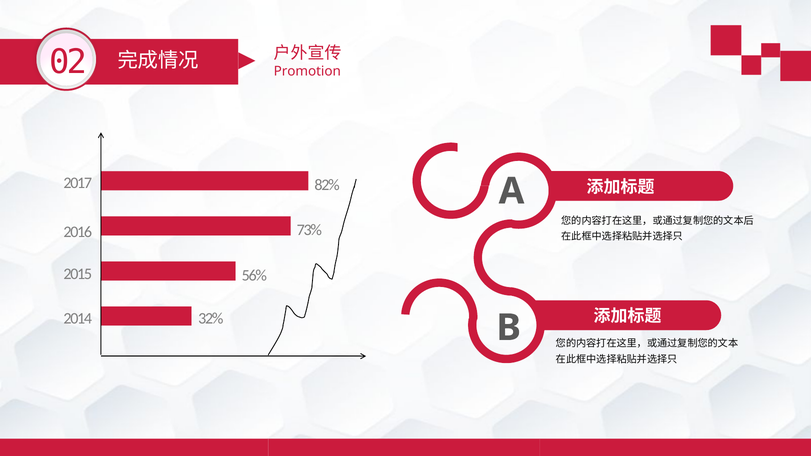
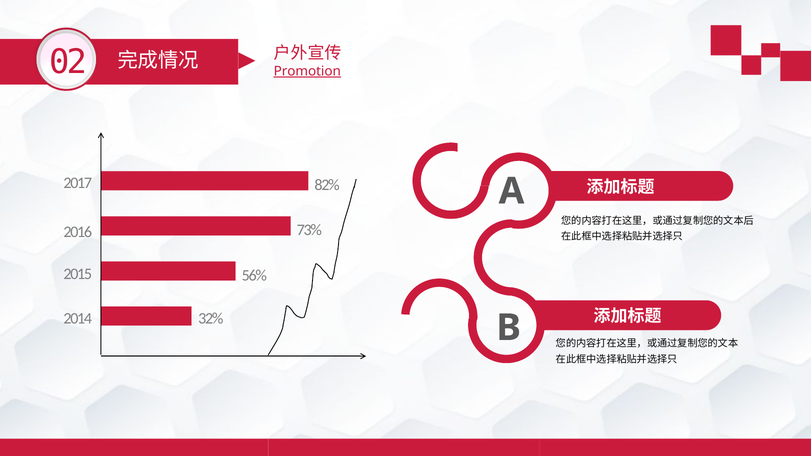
Promotion underline: none -> present (307, 71)
